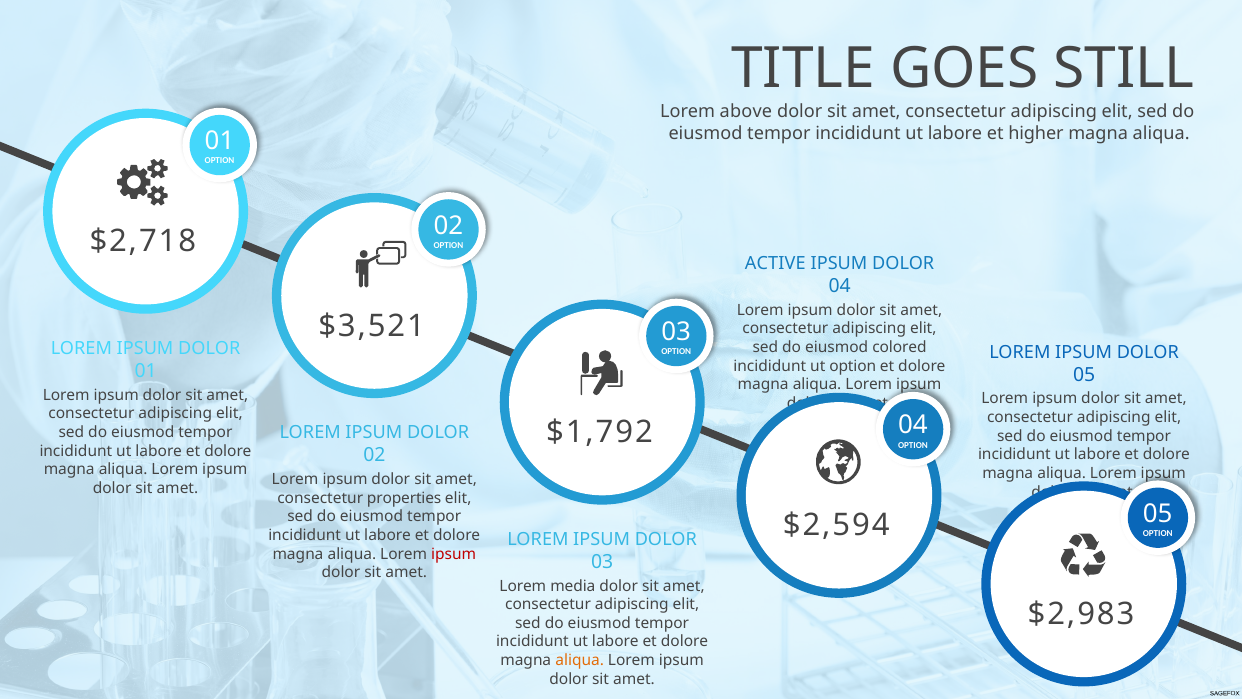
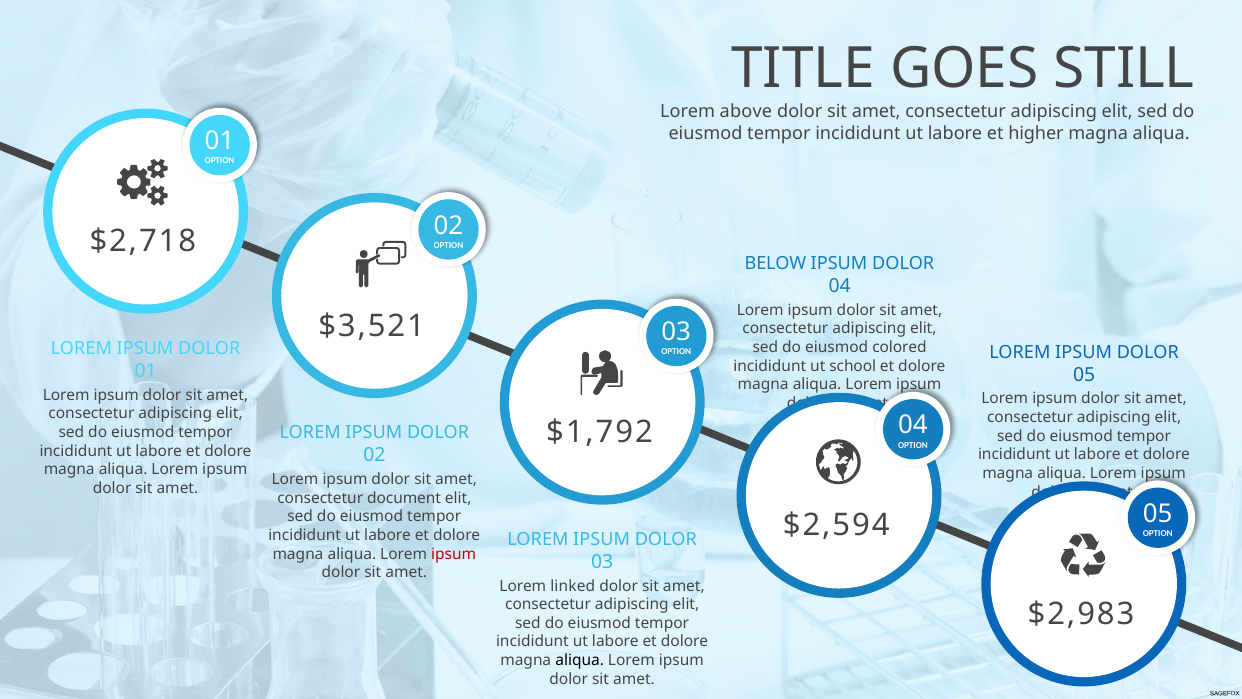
ACTIVE: ACTIVE -> BELOW (775, 264)
ut option: option -> school (853, 366)
properties: properties -> document (404, 498)
media: media -> linked (573, 586)
aliqua colour: orange -> black (580, 660)
